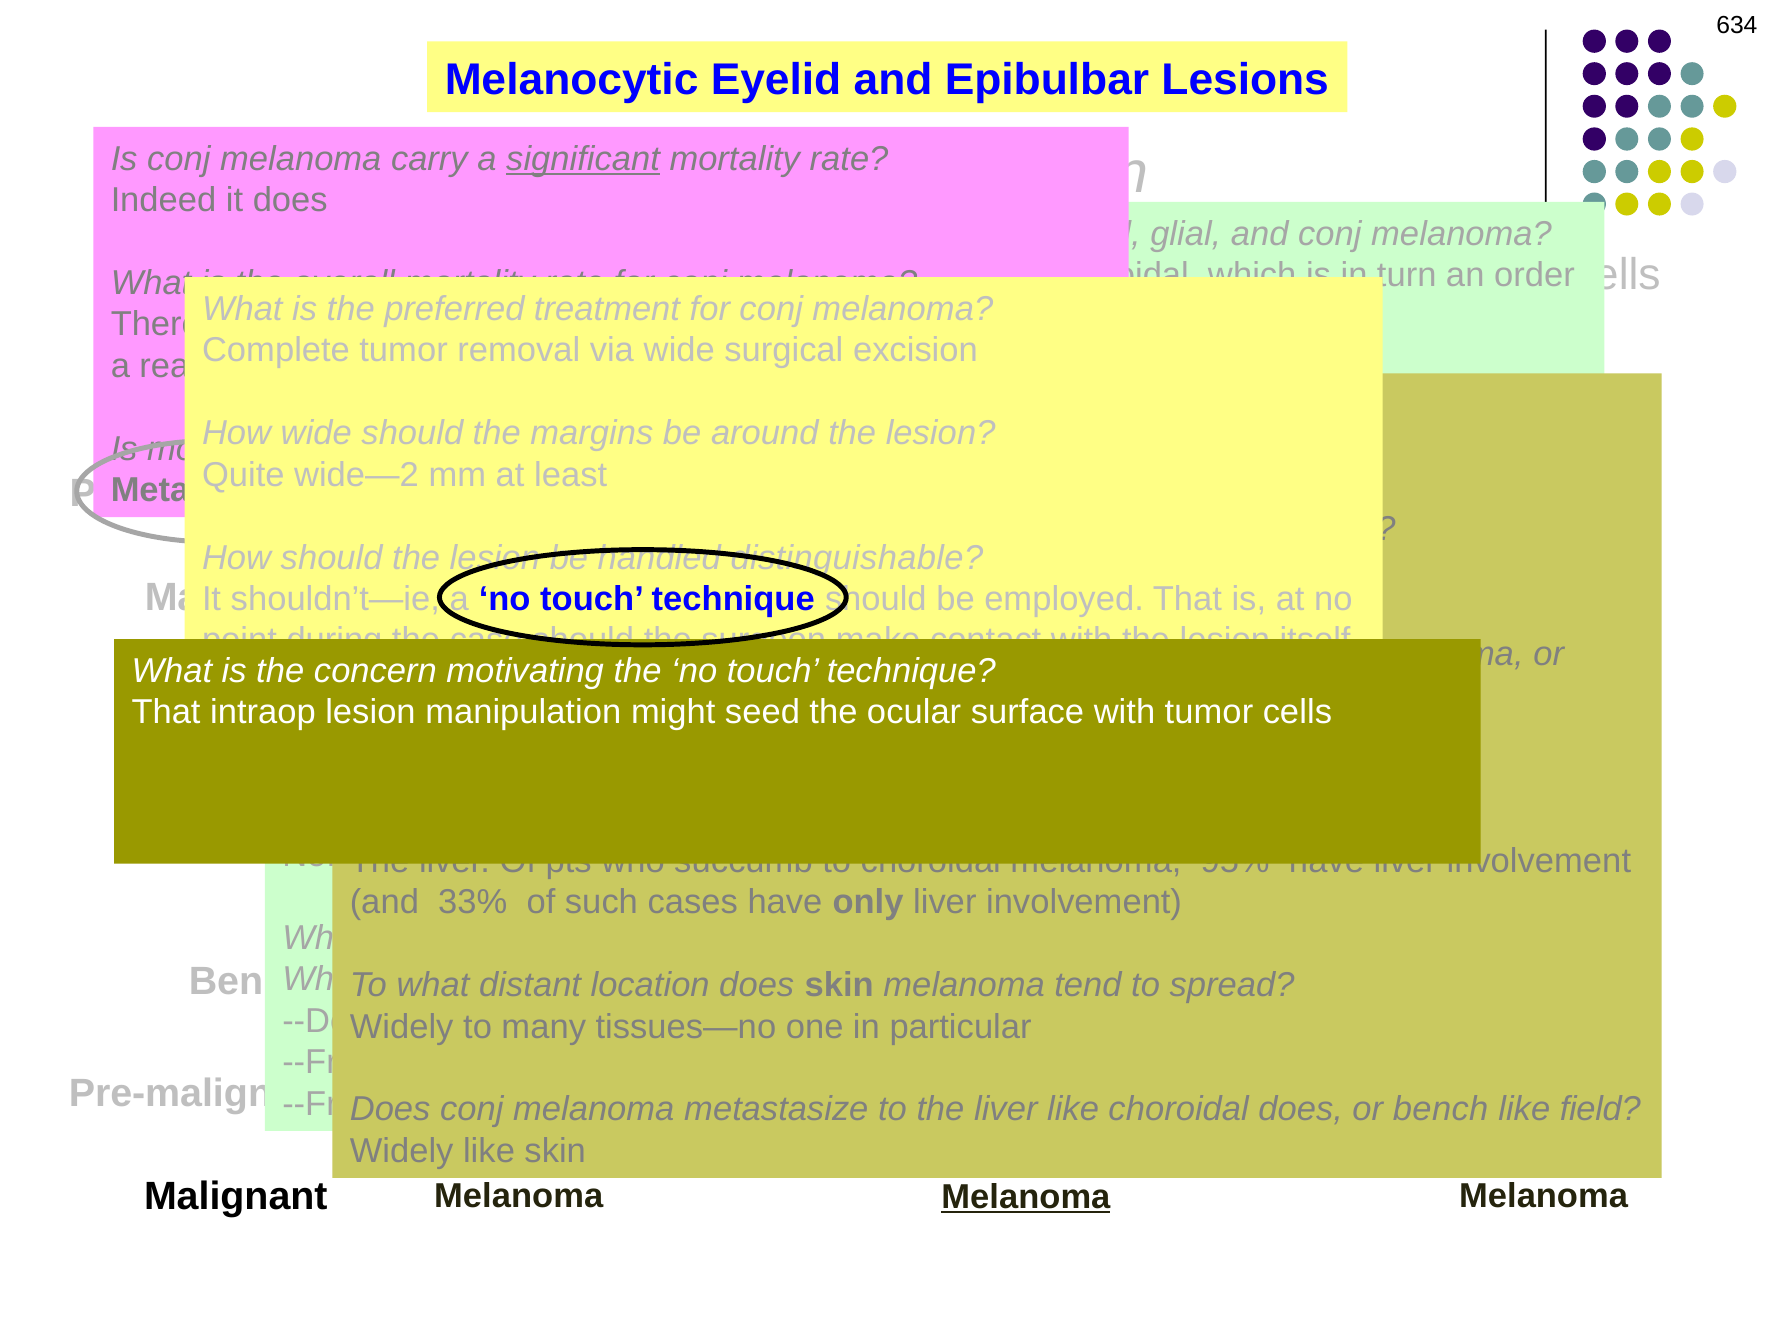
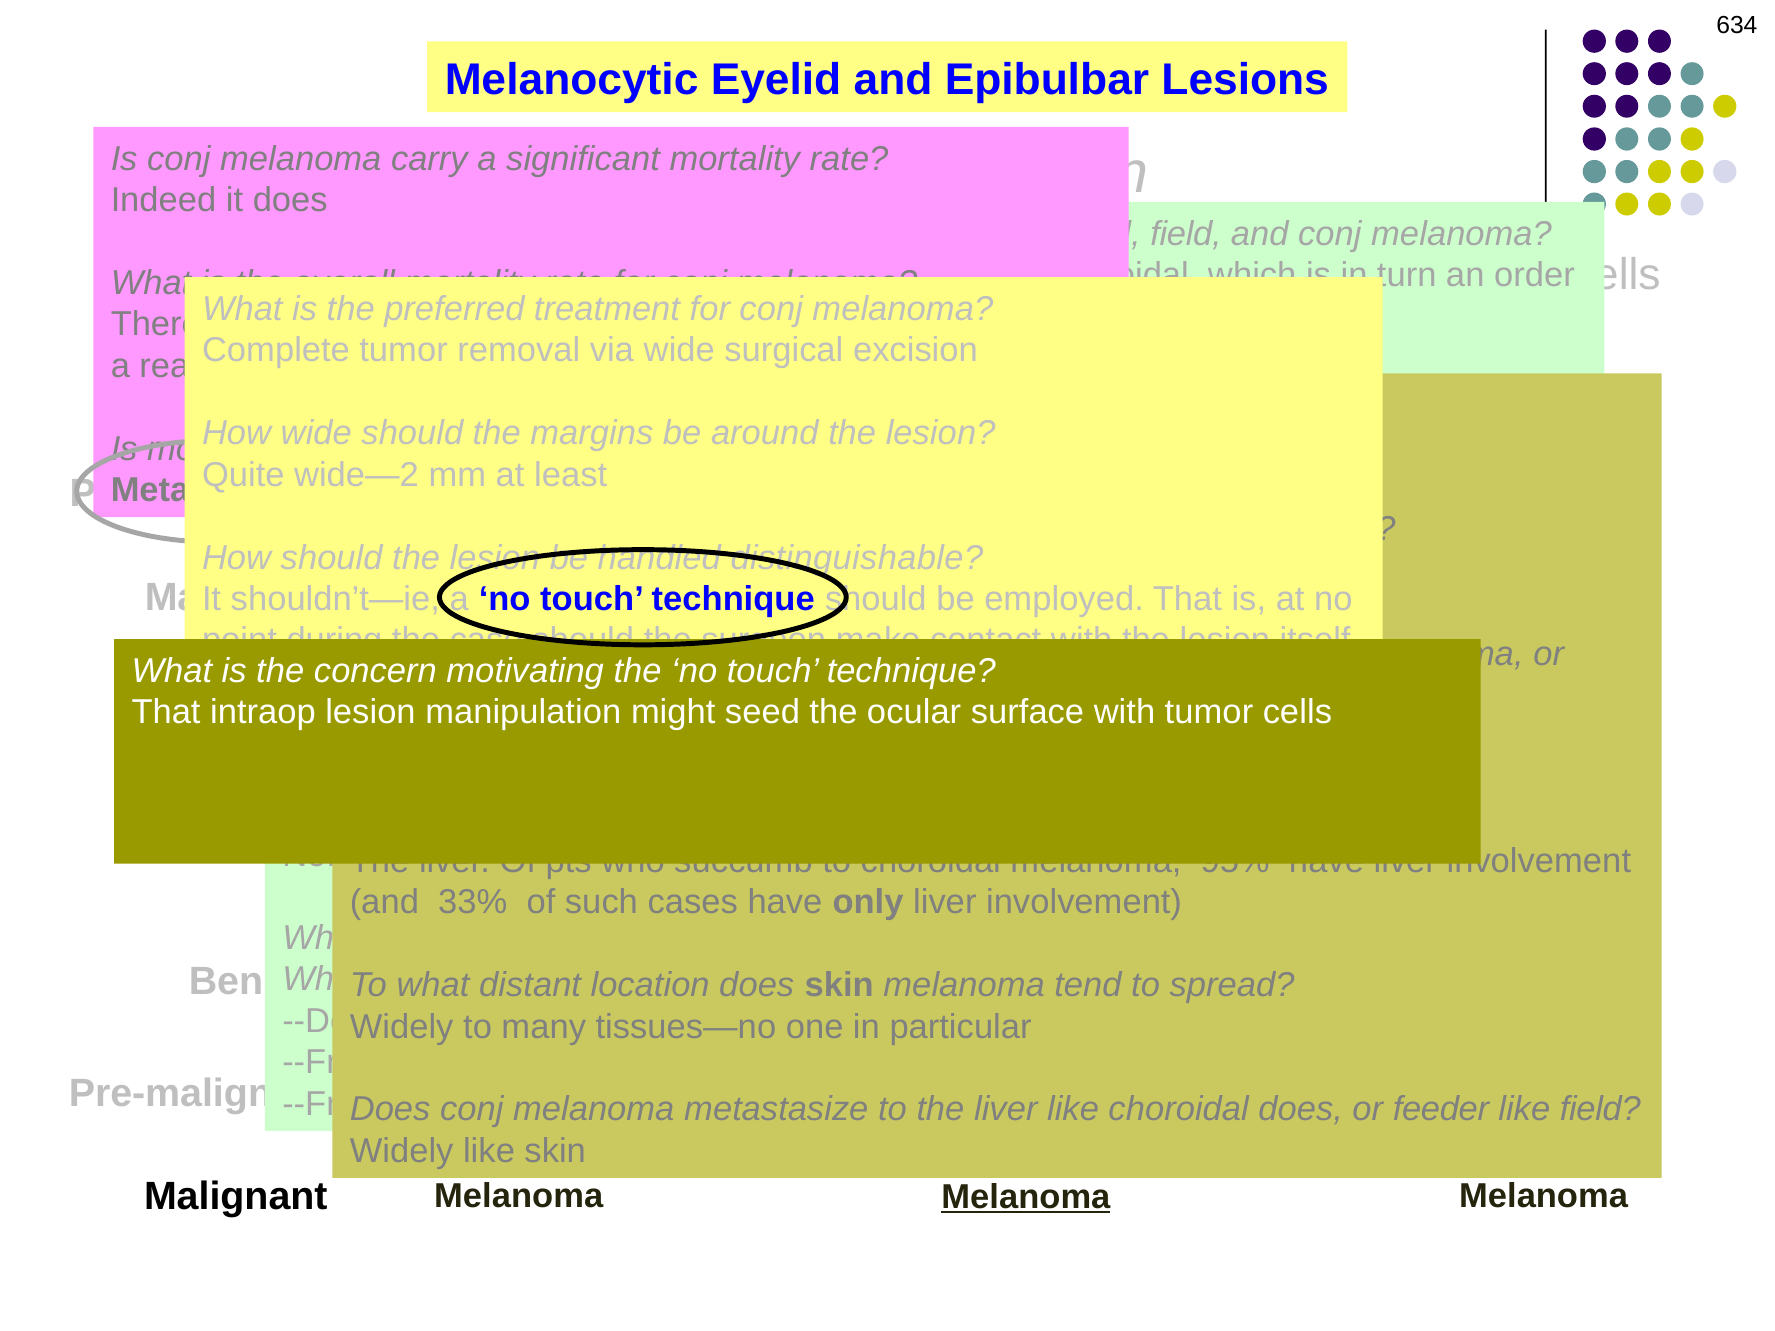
significant underline: present -> none (583, 159)
glial: glial -> field (1186, 234)
bench: bench -> feeder (1441, 1110)
